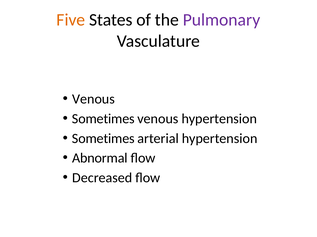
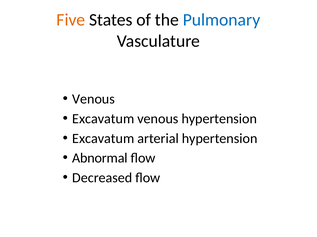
Pulmonary colour: purple -> blue (222, 20)
Sometimes: Sometimes -> Excavatum (103, 119)
Sometimes: Sometimes -> Excavatum (103, 139)
